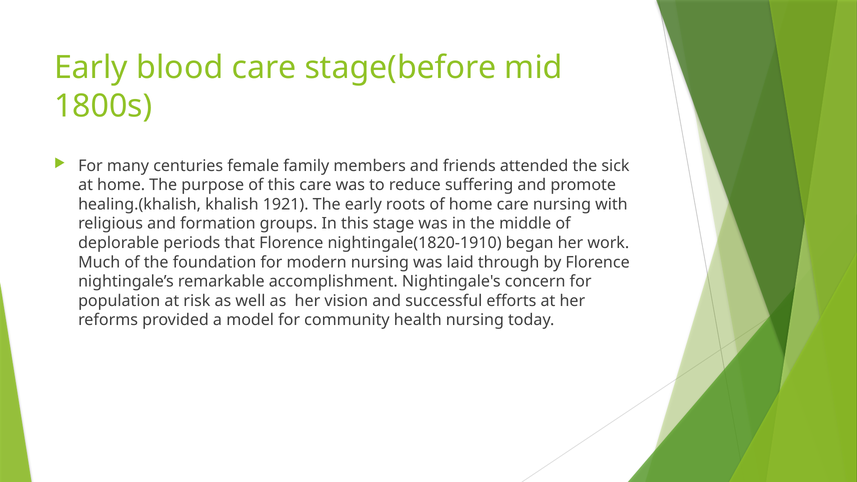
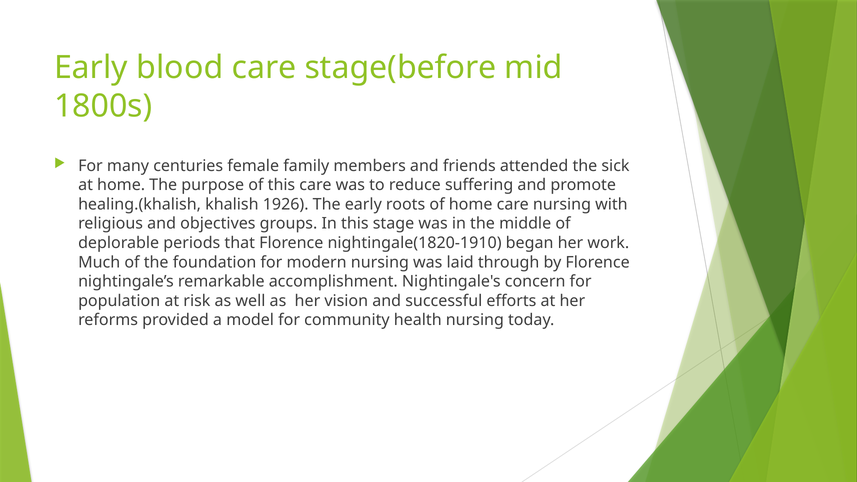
1921: 1921 -> 1926 (286, 204)
formation: formation -> objectives (218, 224)
